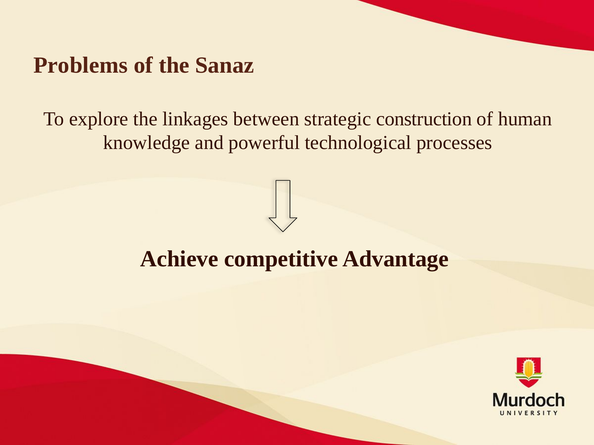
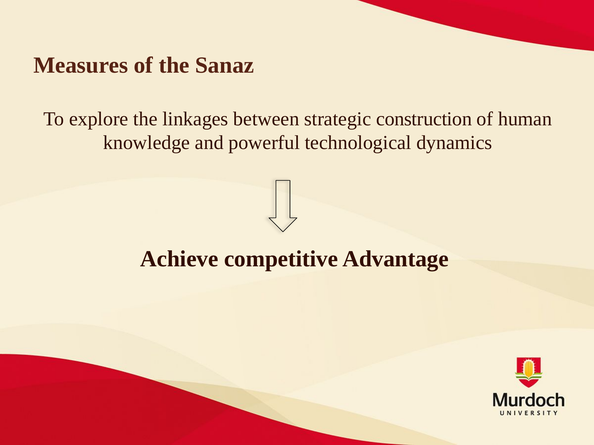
Problems: Problems -> Measures (81, 65)
processes: processes -> dynamics (454, 143)
